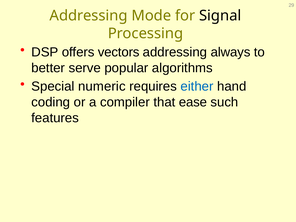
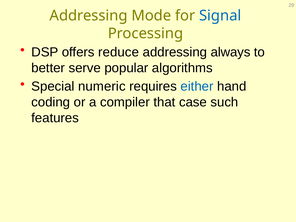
Signal colour: black -> blue (220, 16)
vectors: vectors -> reduce (119, 52)
ease: ease -> case (193, 102)
